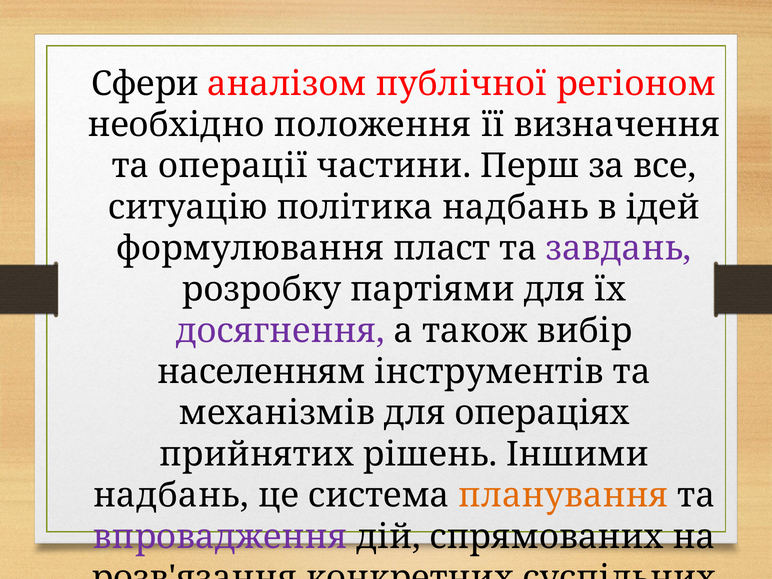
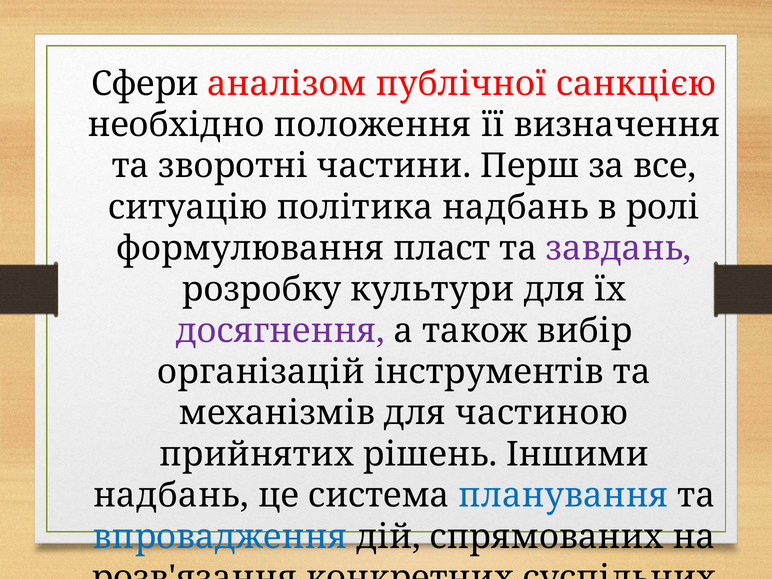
регіоном: регіоном -> санкцією (636, 84)
операції: операції -> зворотні (233, 166)
ідей: ідей -> ролі (663, 207)
партіями: партіями -> культури (432, 290)
населенням: населенням -> організацій (261, 372)
операціях: операціях -> частиною (542, 413)
планування colour: orange -> blue (563, 496)
впровадження colour: purple -> blue (220, 537)
